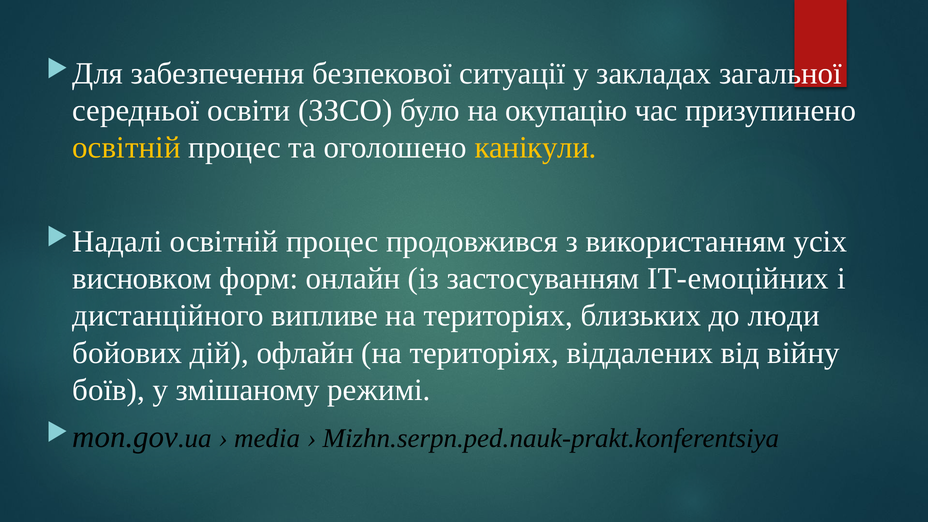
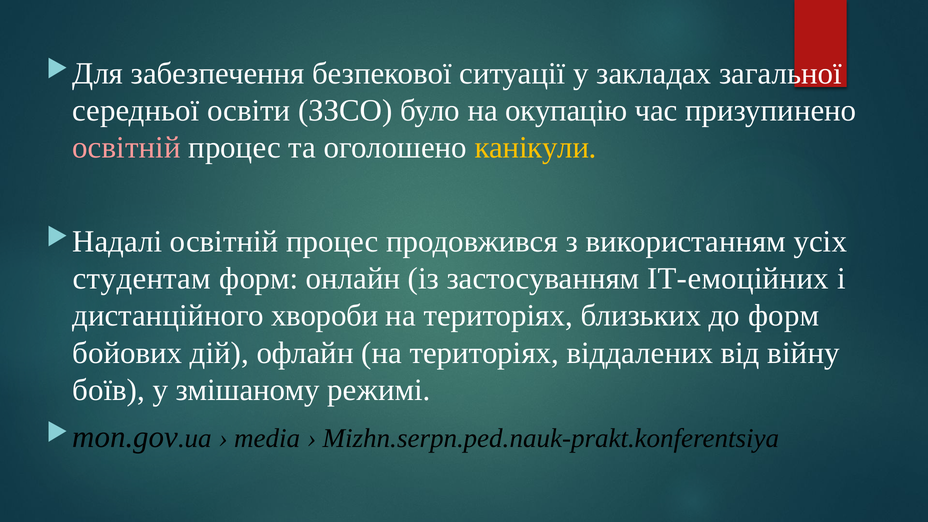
освітній colour: yellow -> pink (127, 148)
висновком: висновком -> студентам (142, 279)
випливе: випливе -> хвороби (325, 316)
до люди: люди -> форм (784, 316)
